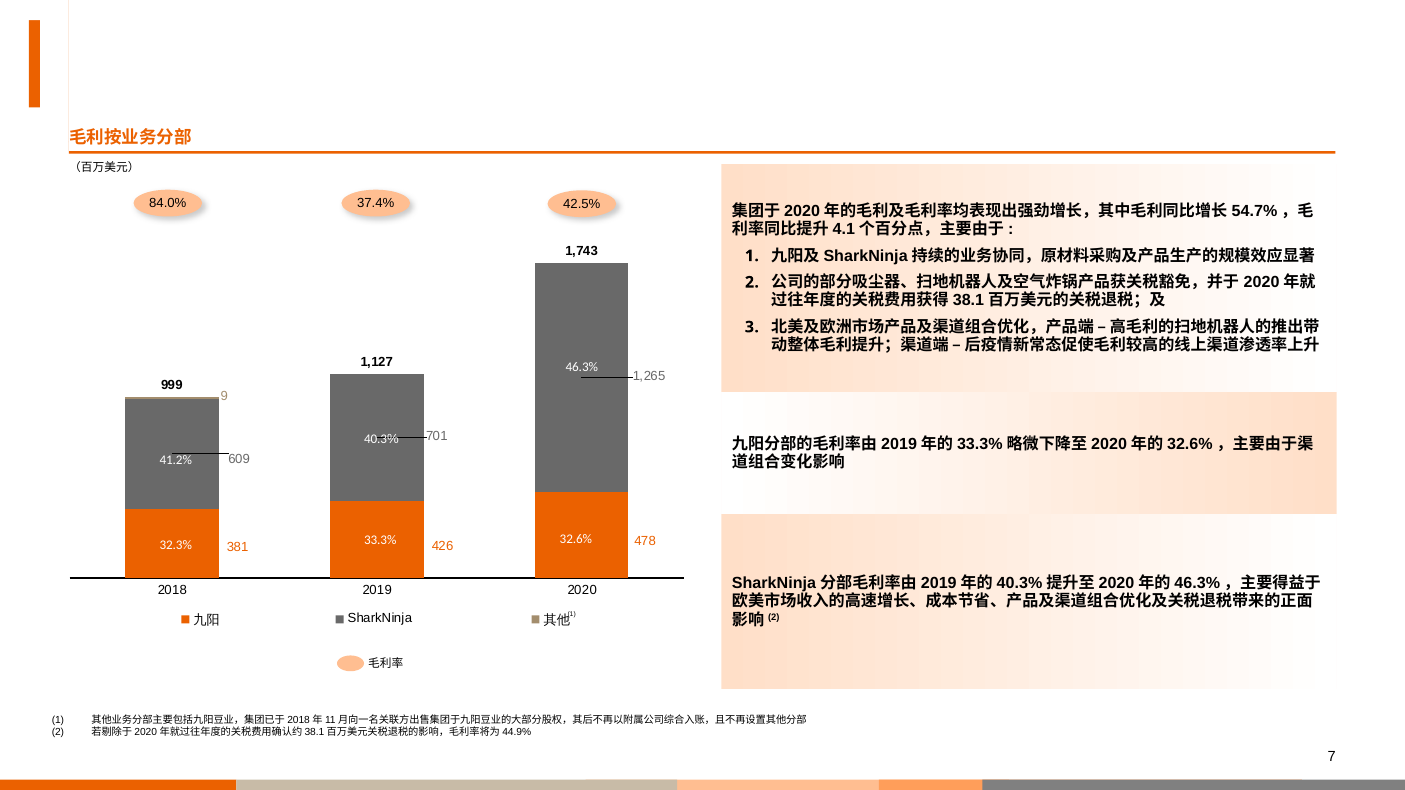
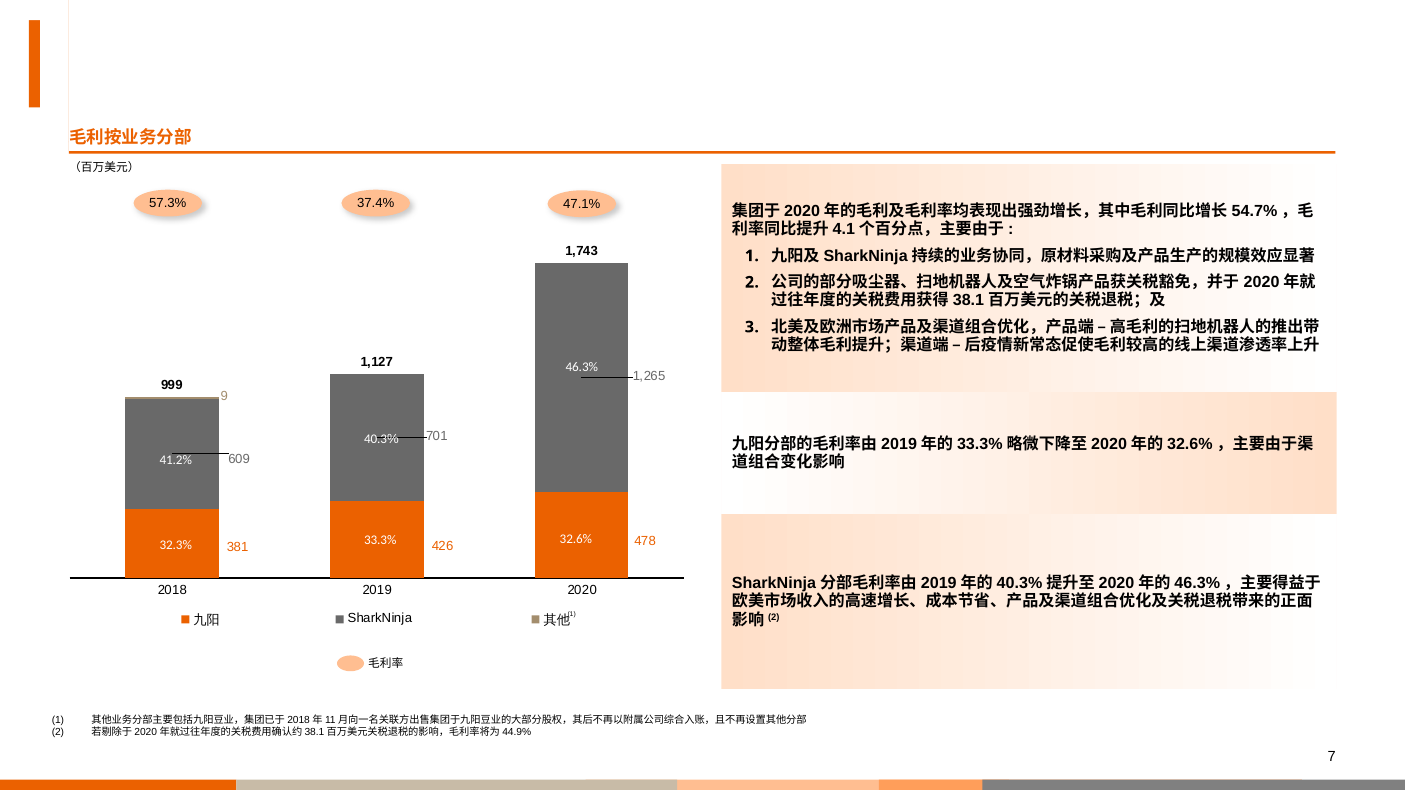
84.0%: 84.0% -> 57.3% (168, 203)
42.5%: 42.5% -> 47.1% (582, 204)
